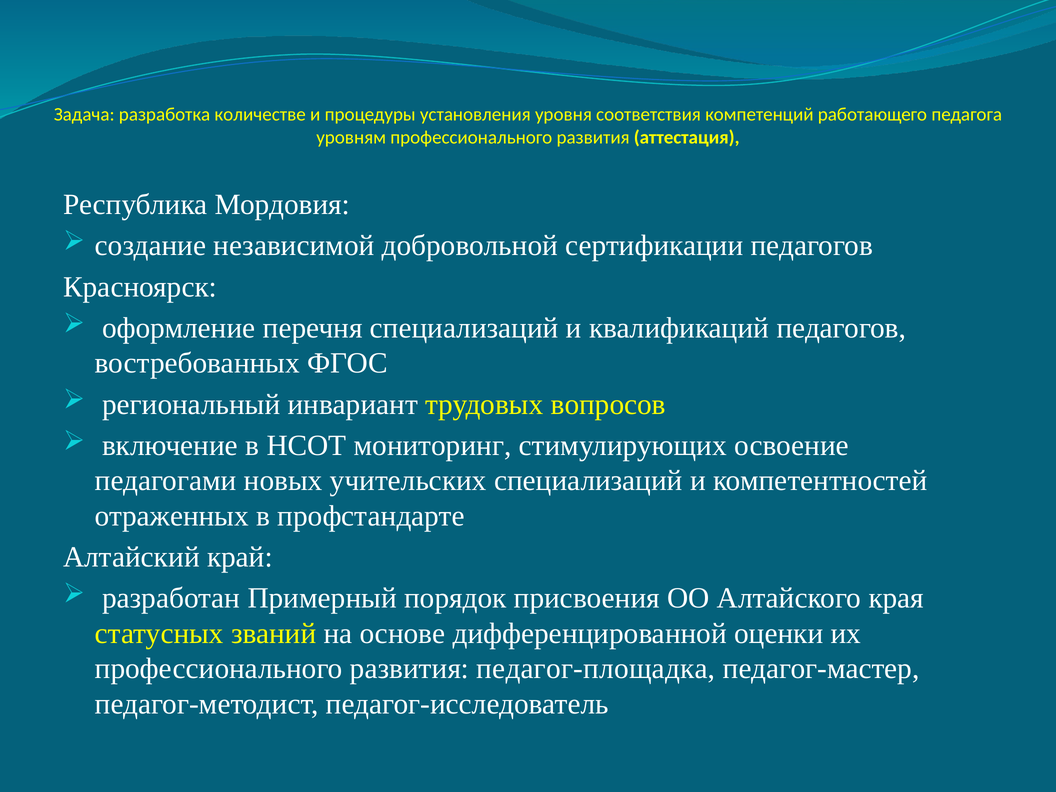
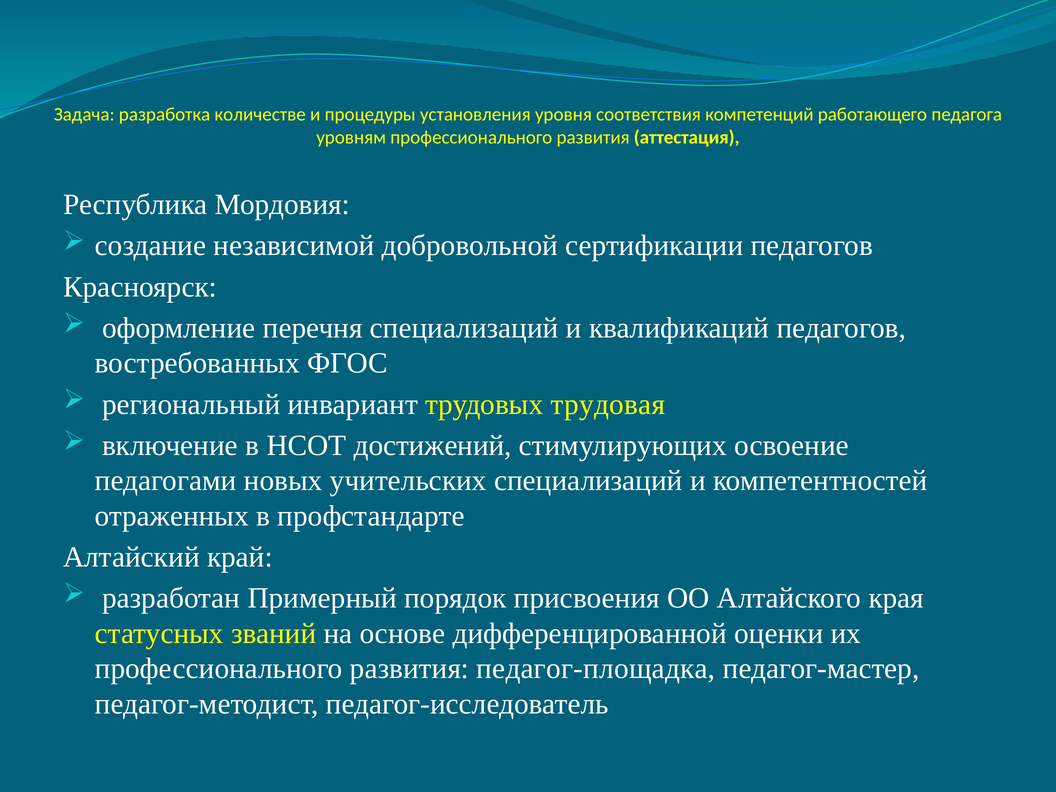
вопросов: вопросов -> трудовая (608, 404)
мониторинг: мониторинг -> достижений (433, 446)
